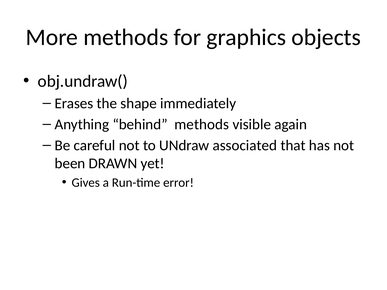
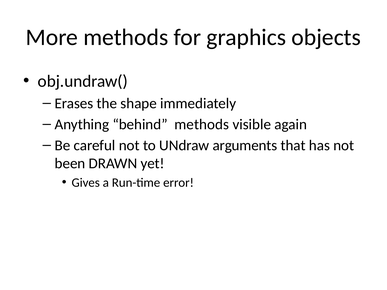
associated: associated -> arguments (245, 145)
